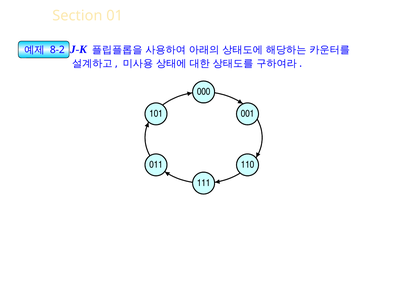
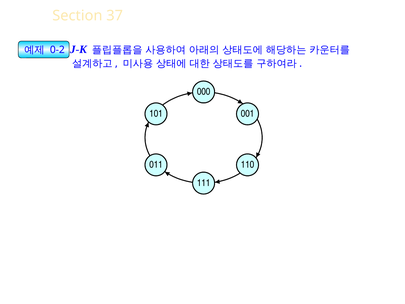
01: 01 -> 37 (115, 16)
8-2: 8-2 -> 0-2 (57, 50)
